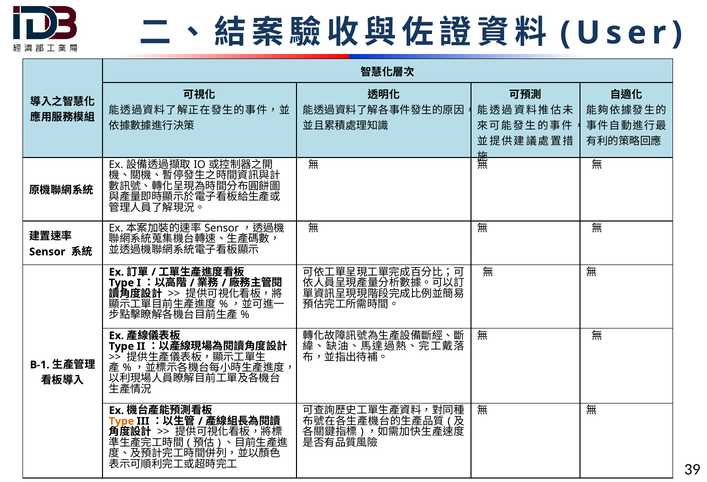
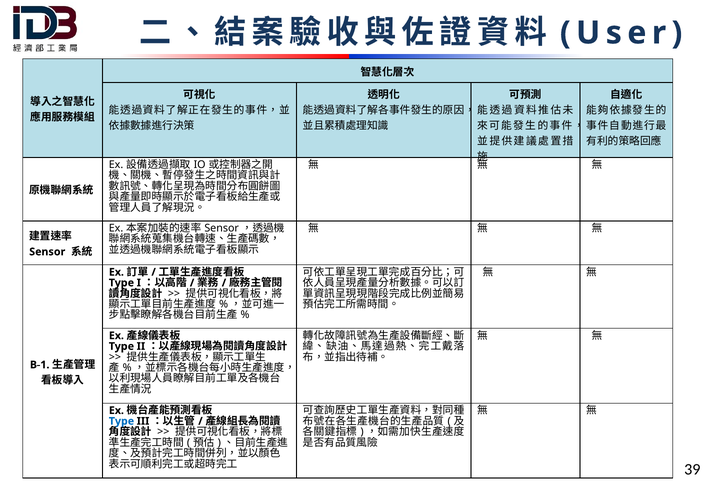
Type colour: orange -> blue (121, 422)
